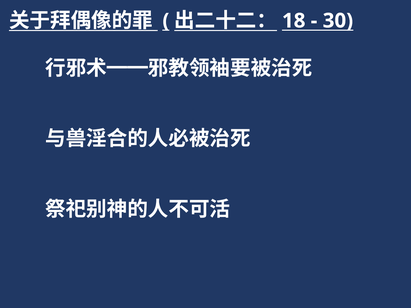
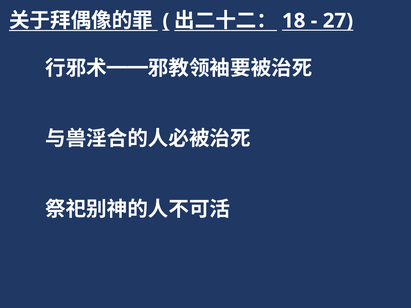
30: 30 -> 27 (338, 21)
